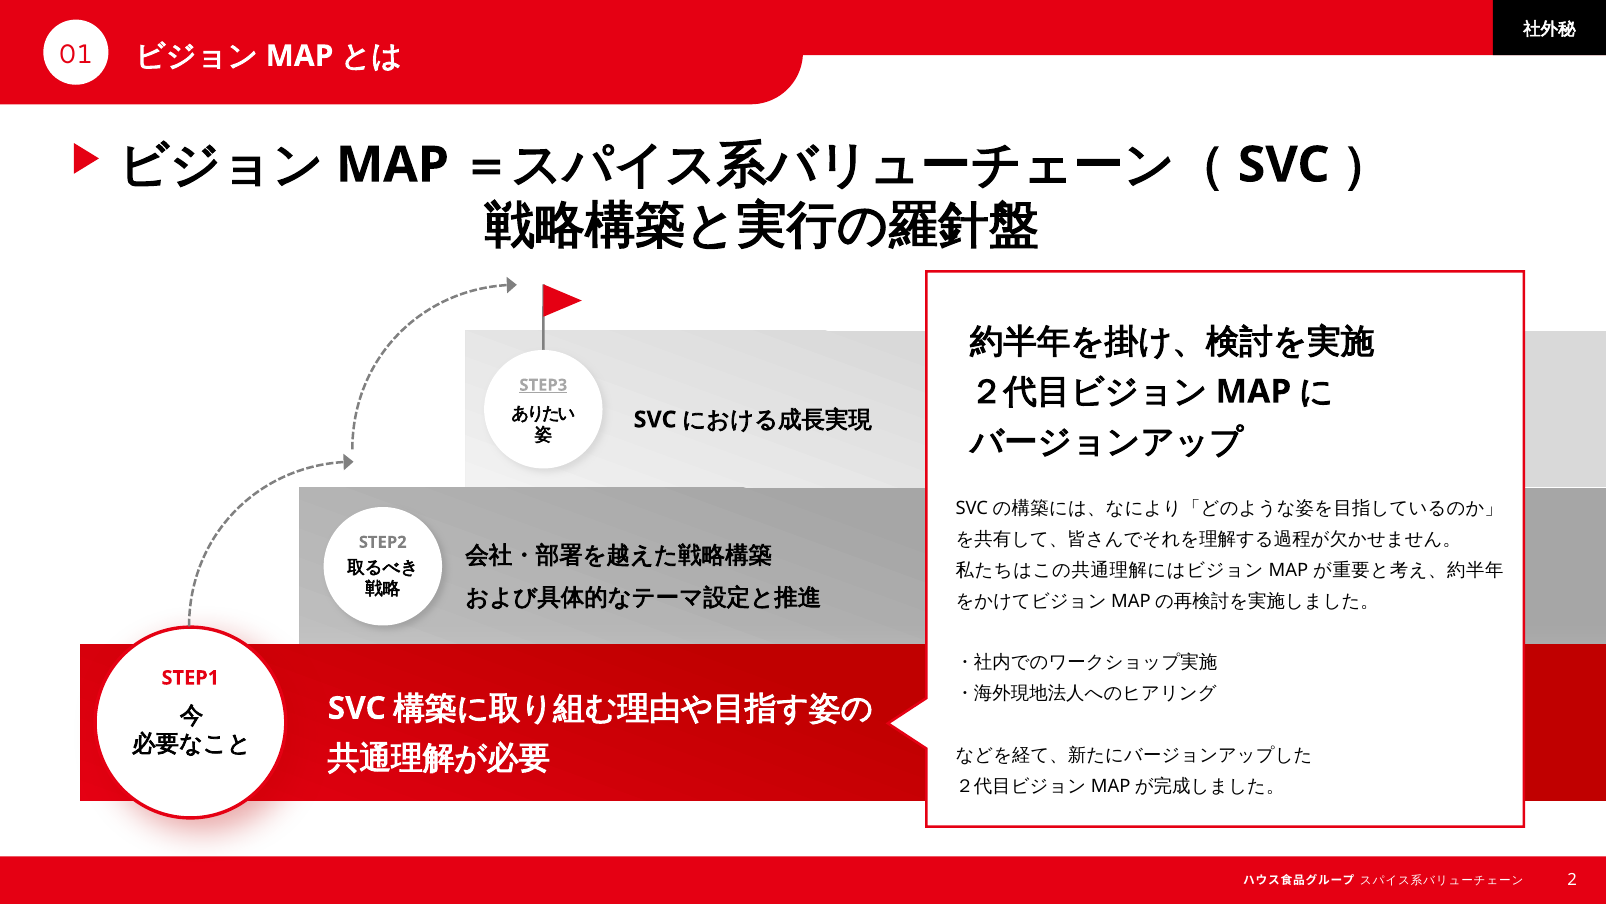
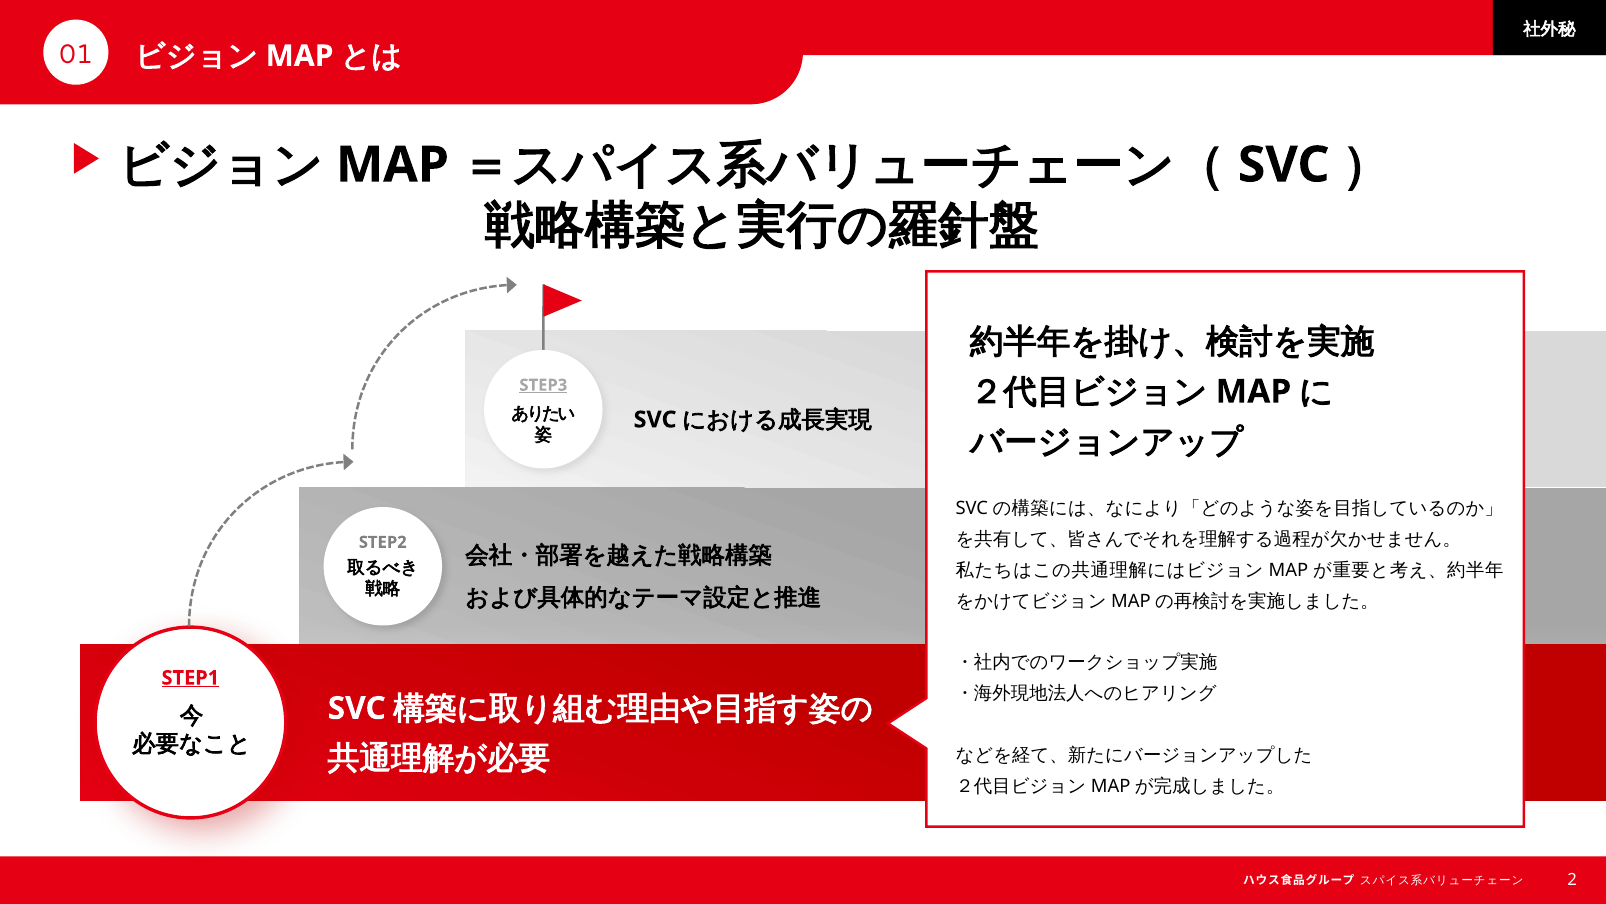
STEP1 underline: none -> present (190, 677)
